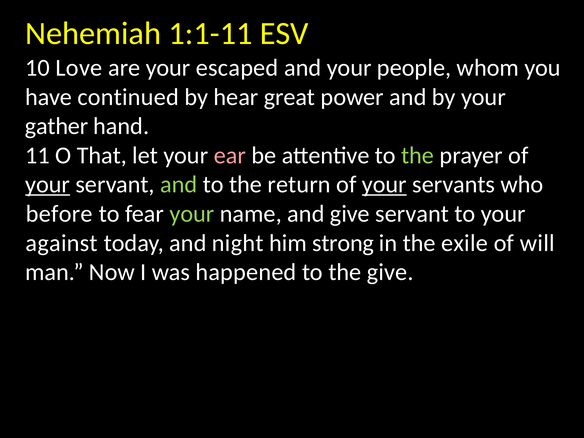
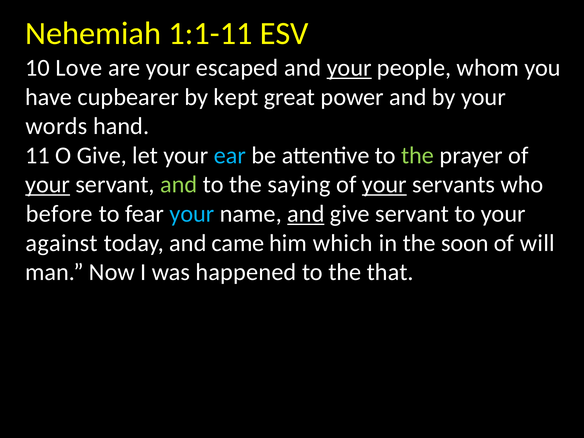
your underline: none -> present (349, 68)
continued: continued -> cupbearer (128, 97)
hear: hear -> kept (236, 97)
gather: gather -> words (56, 126)
O That: That -> Give (102, 155)
ear colour: pink -> light blue (230, 155)
return: return -> saying (299, 185)
your colour: light green -> light blue (192, 214)
and underline: none -> present (306, 214)
night: night -> came (238, 243)
strong: strong -> which (343, 243)
exile: exile -> soon (465, 243)
the give: give -> that (390, 272)
